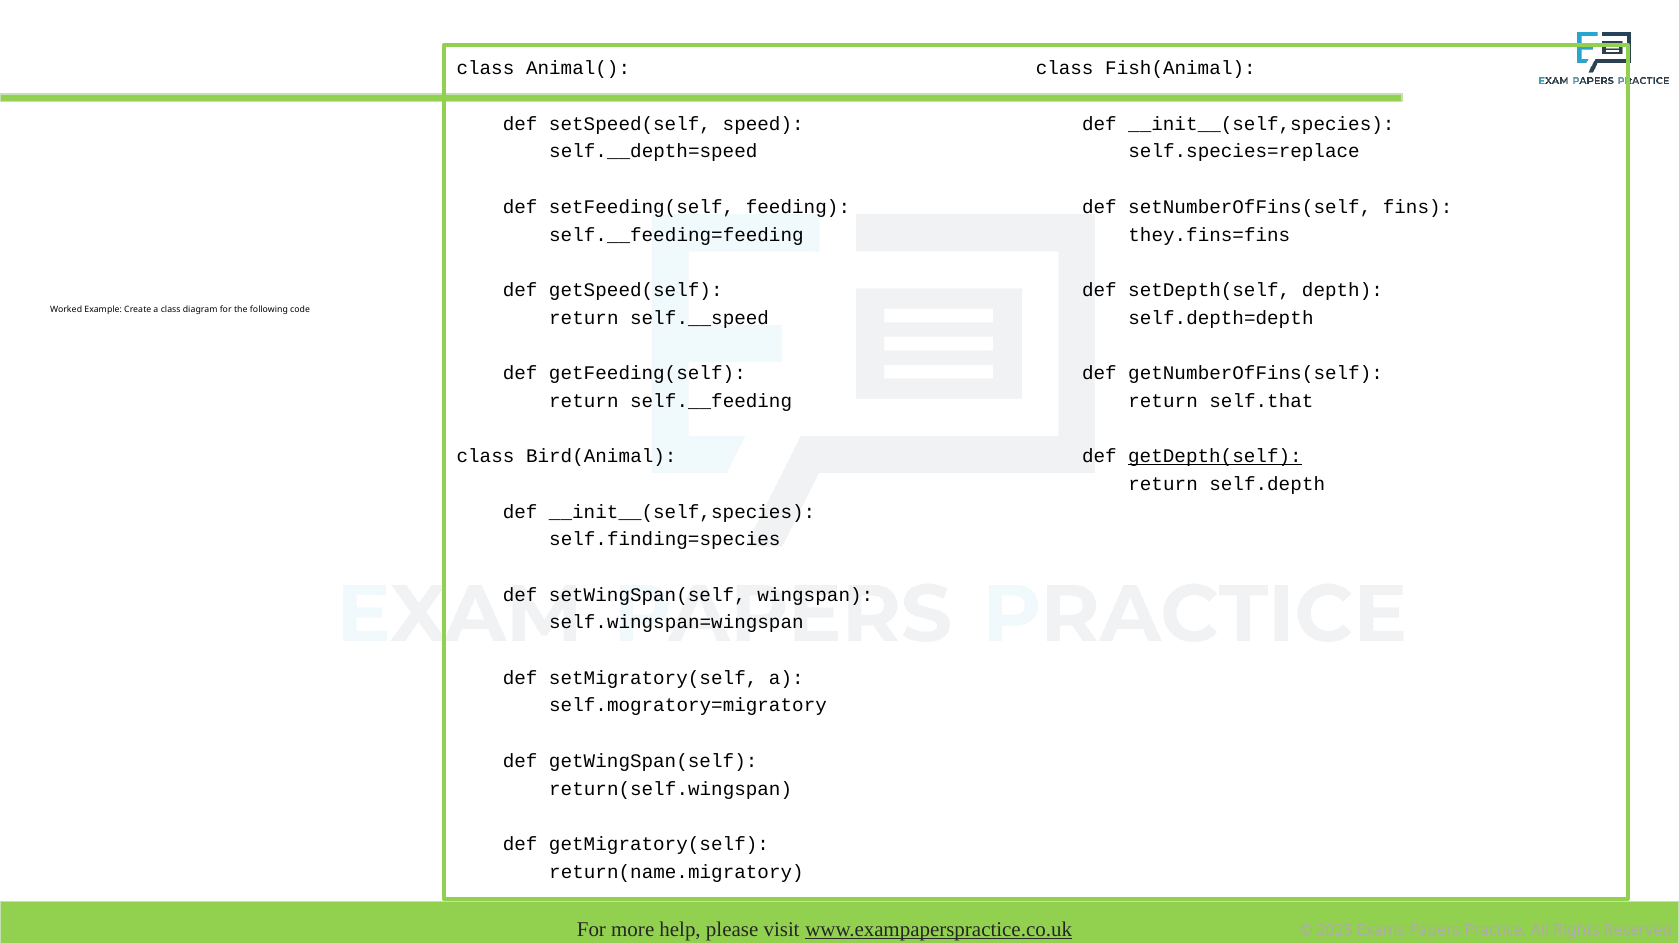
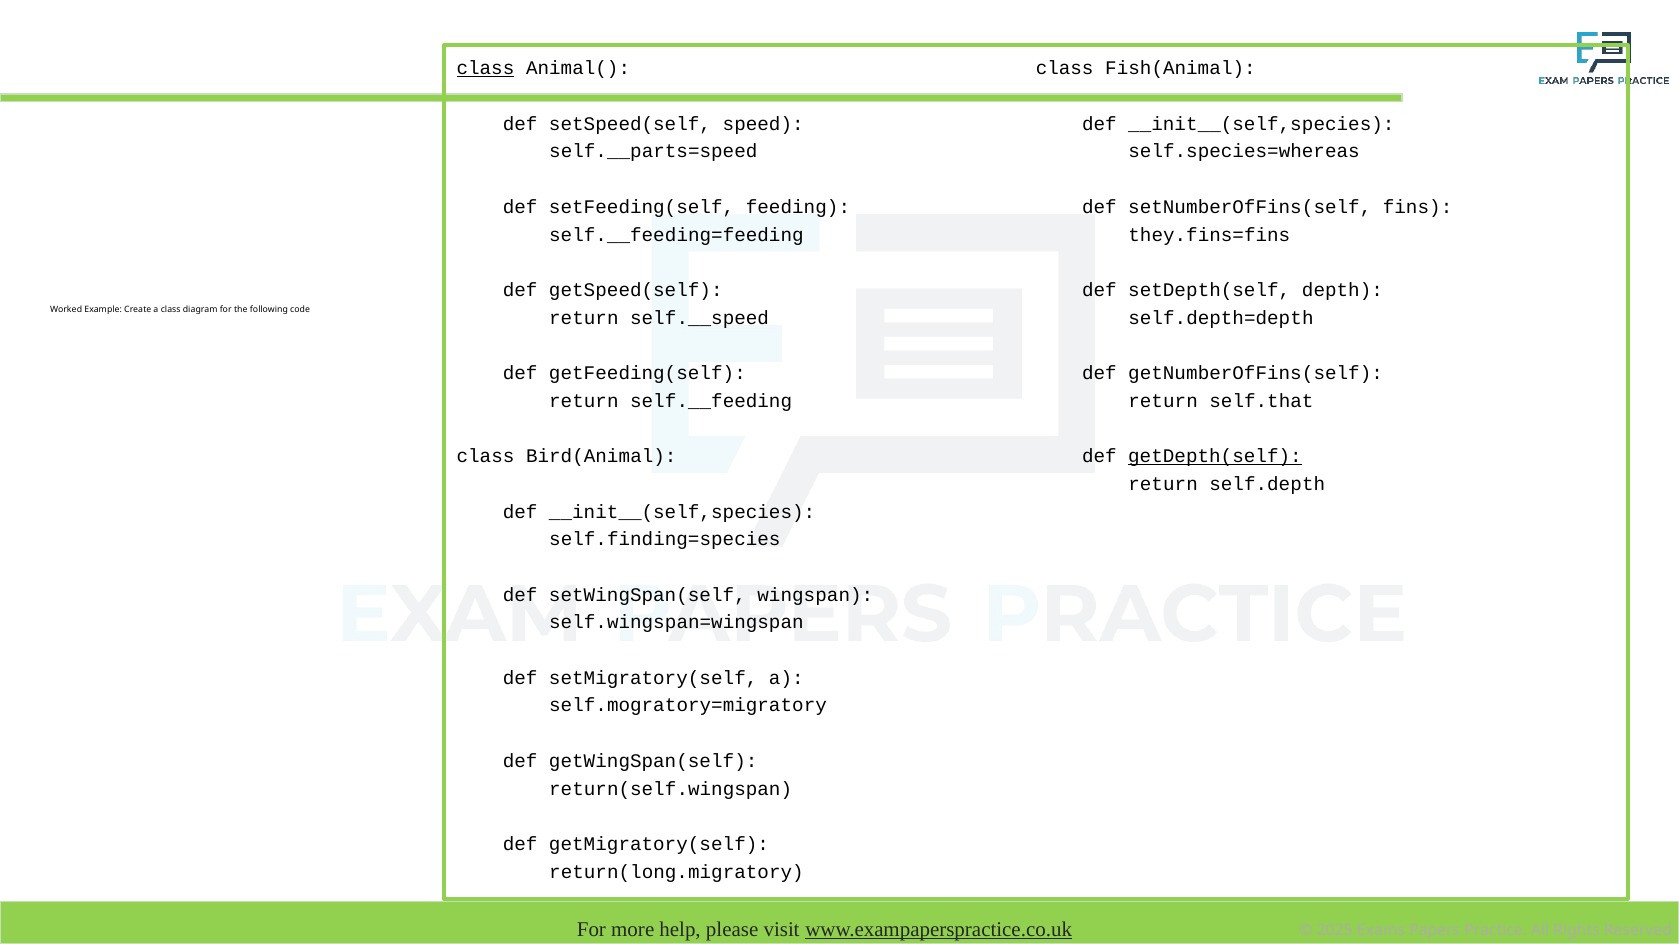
class underline: none -> present (485, 69)
self.__depth=speed: self.__depth=speed -> self.__parts=speed (653, 152)
self.species=replace: self.species=replace -> self.species=whereas (1244, 152)
return(name.migratory: return(name.migratory -> return(long.migratory (676, 872)
